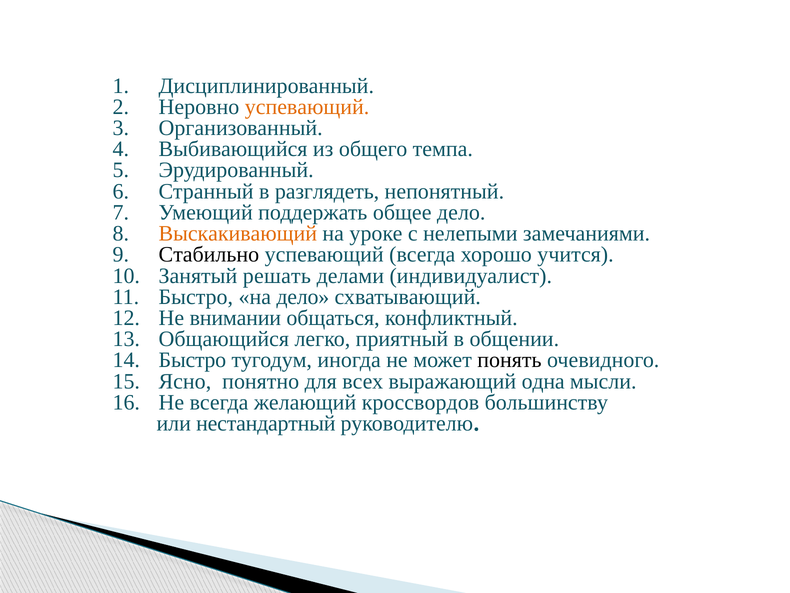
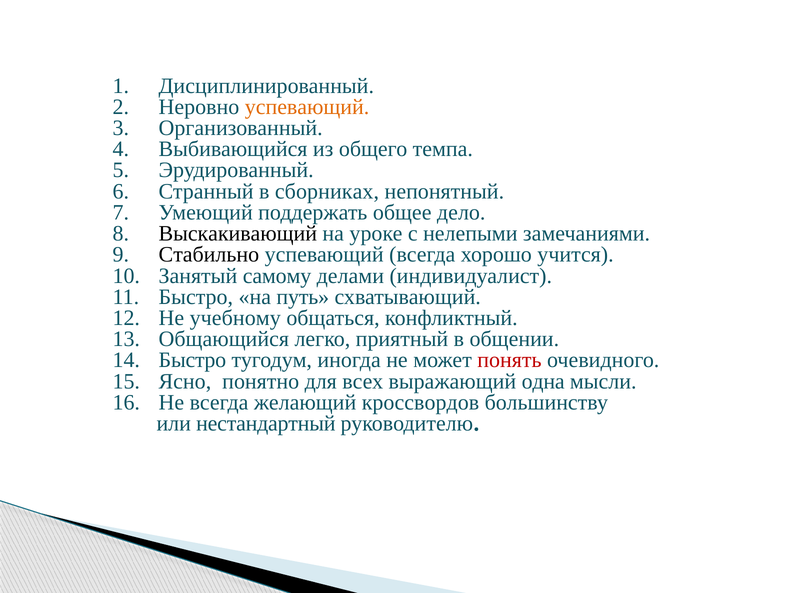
разглядеть: разглядеть -> сборниках (327, 191)
Выскакивающий colour: orange -> black (238, 233)
решать: решать -> самому (277, 276)
на дело: дело -> путь (303, 297)
внимании: внимании -> учебному (235, 318)
понять colour: black -> red (509, 360)
